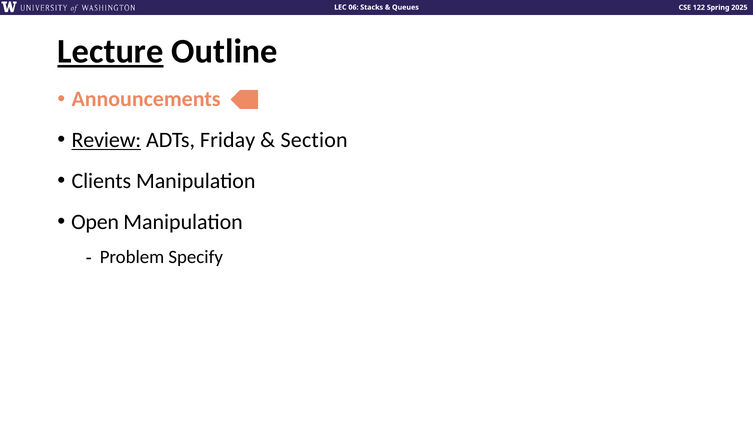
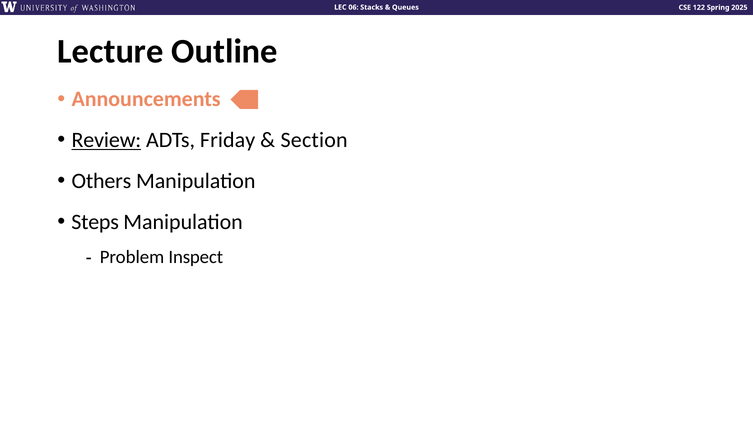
Lecture underline: present -> none (110, 52)
Clients: Clients -> Others (101, 181)
Open: Open -> Steps (95, 222)
Specify: Specify -> Inspect (196, 258)
